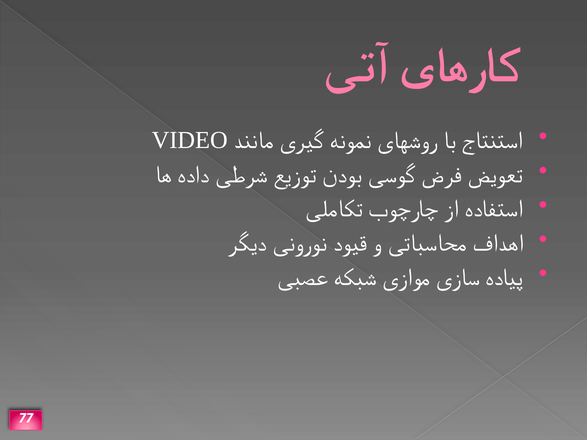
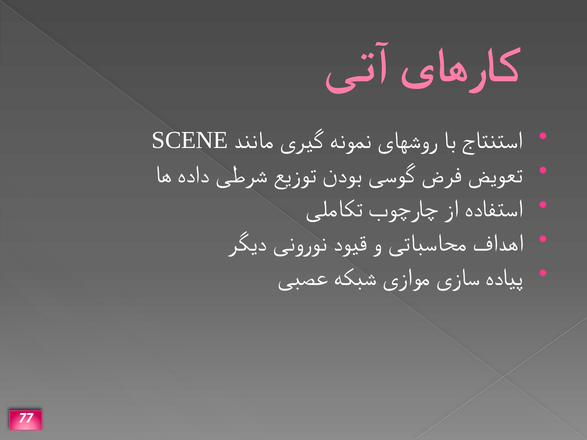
VIDEO: VIDEO -> SCENE (190, 140)
